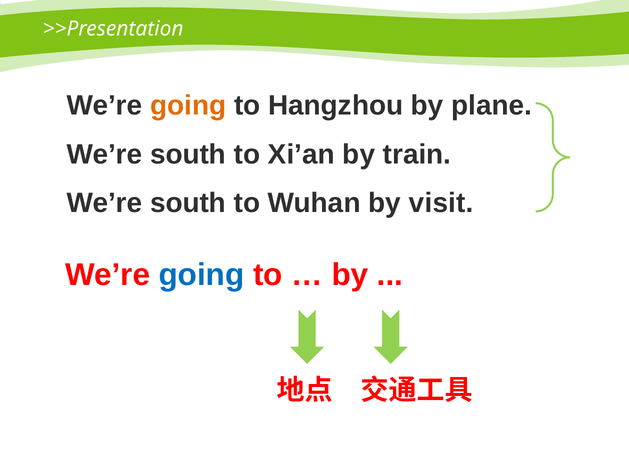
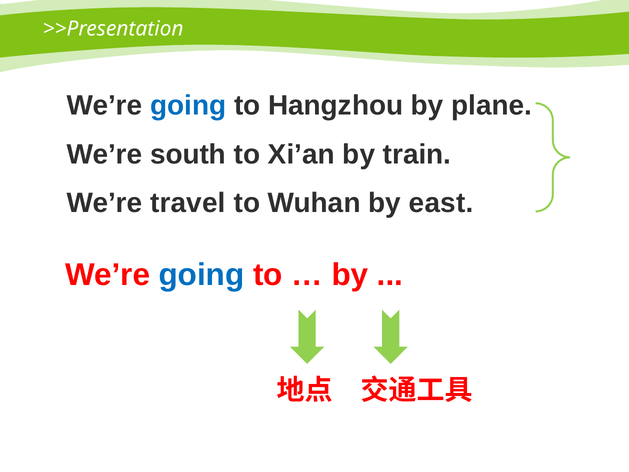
going colour: orange -> blue (188, 105)
south: south -> travel (188, 203)
visit: visit -> east (441, 203)
